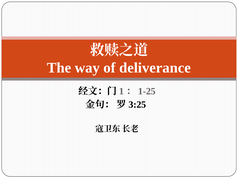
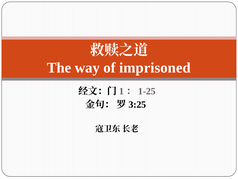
deliverance: deliverance -> imprisoned (155, 68)
